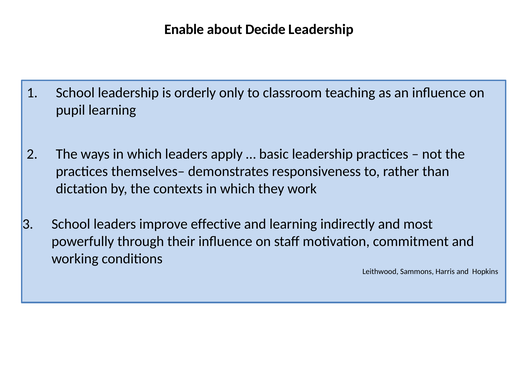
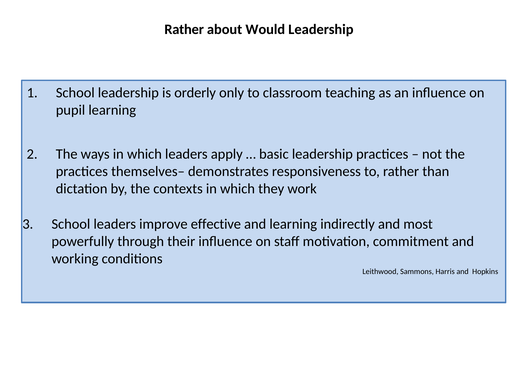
Enable: Enable -> Rather (184, 29)
Decide: Decide -> Would (265, 29)
